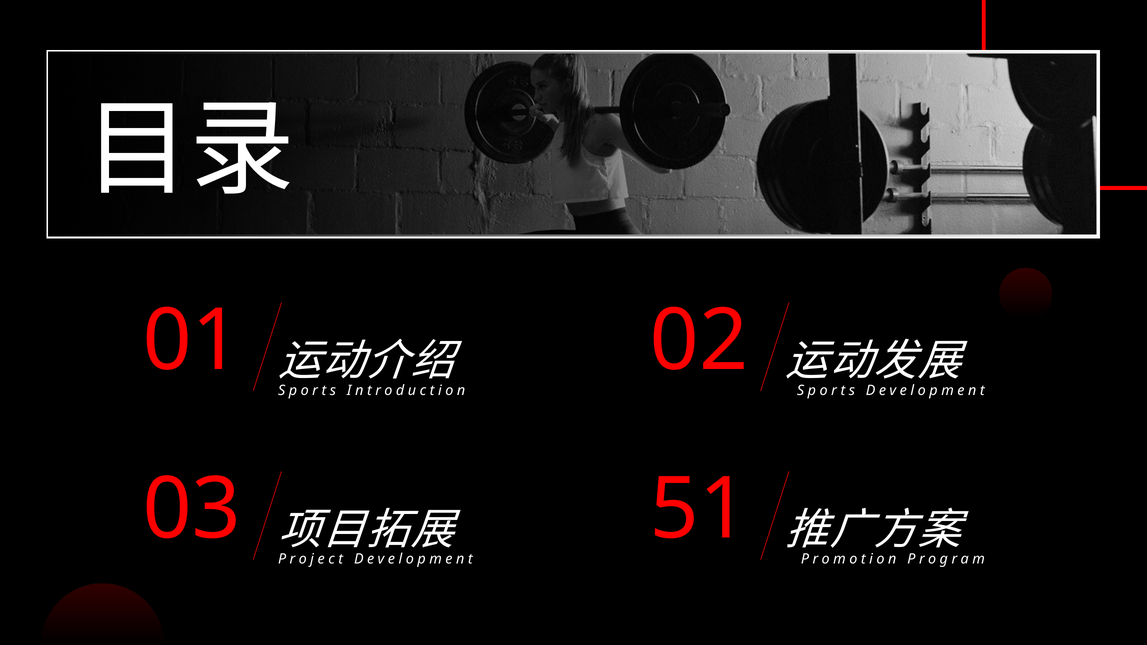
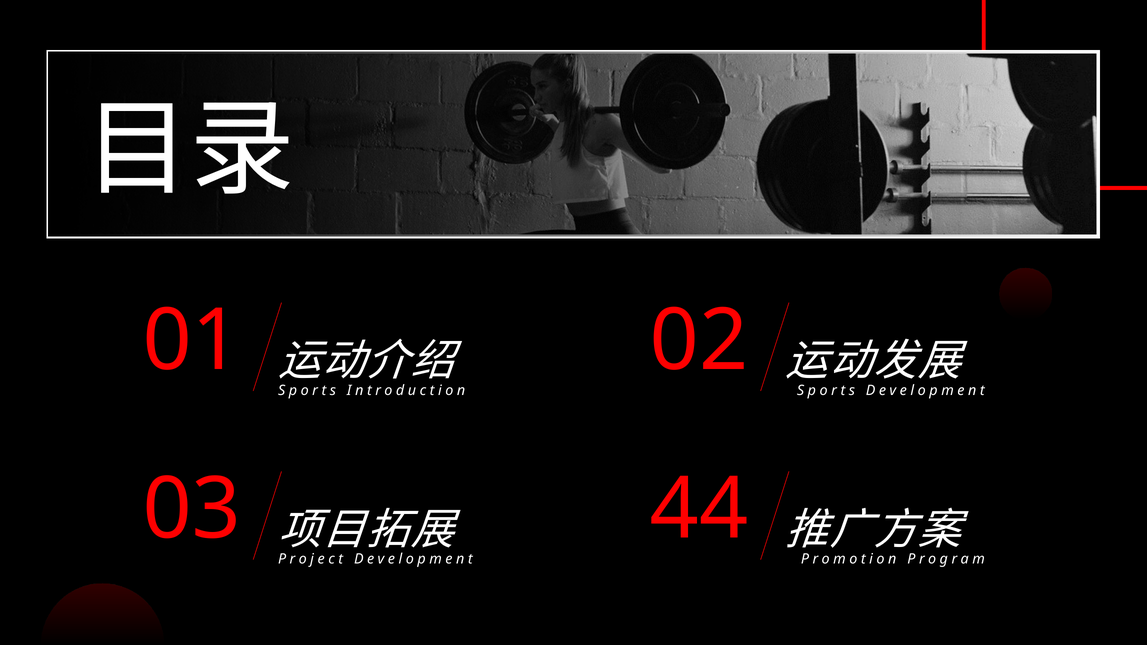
51: 51 -> 44 (699, 510)
